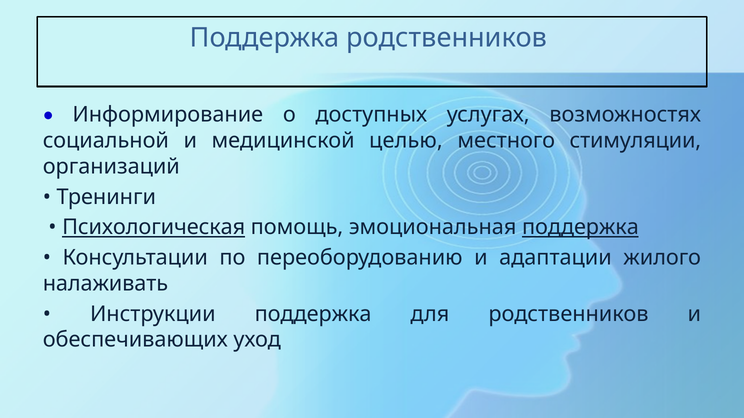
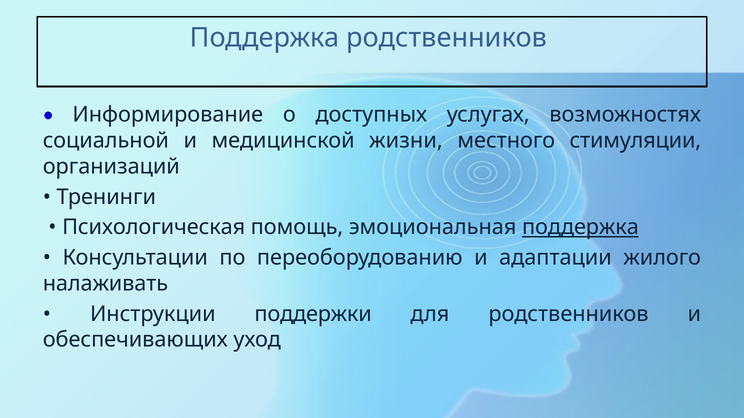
целью: целью -> жизни (406, 141)
Психологическая underline: present -> none (154, 228)
Инструкции поддержка: поддержка -> поддержки (313, 314)
